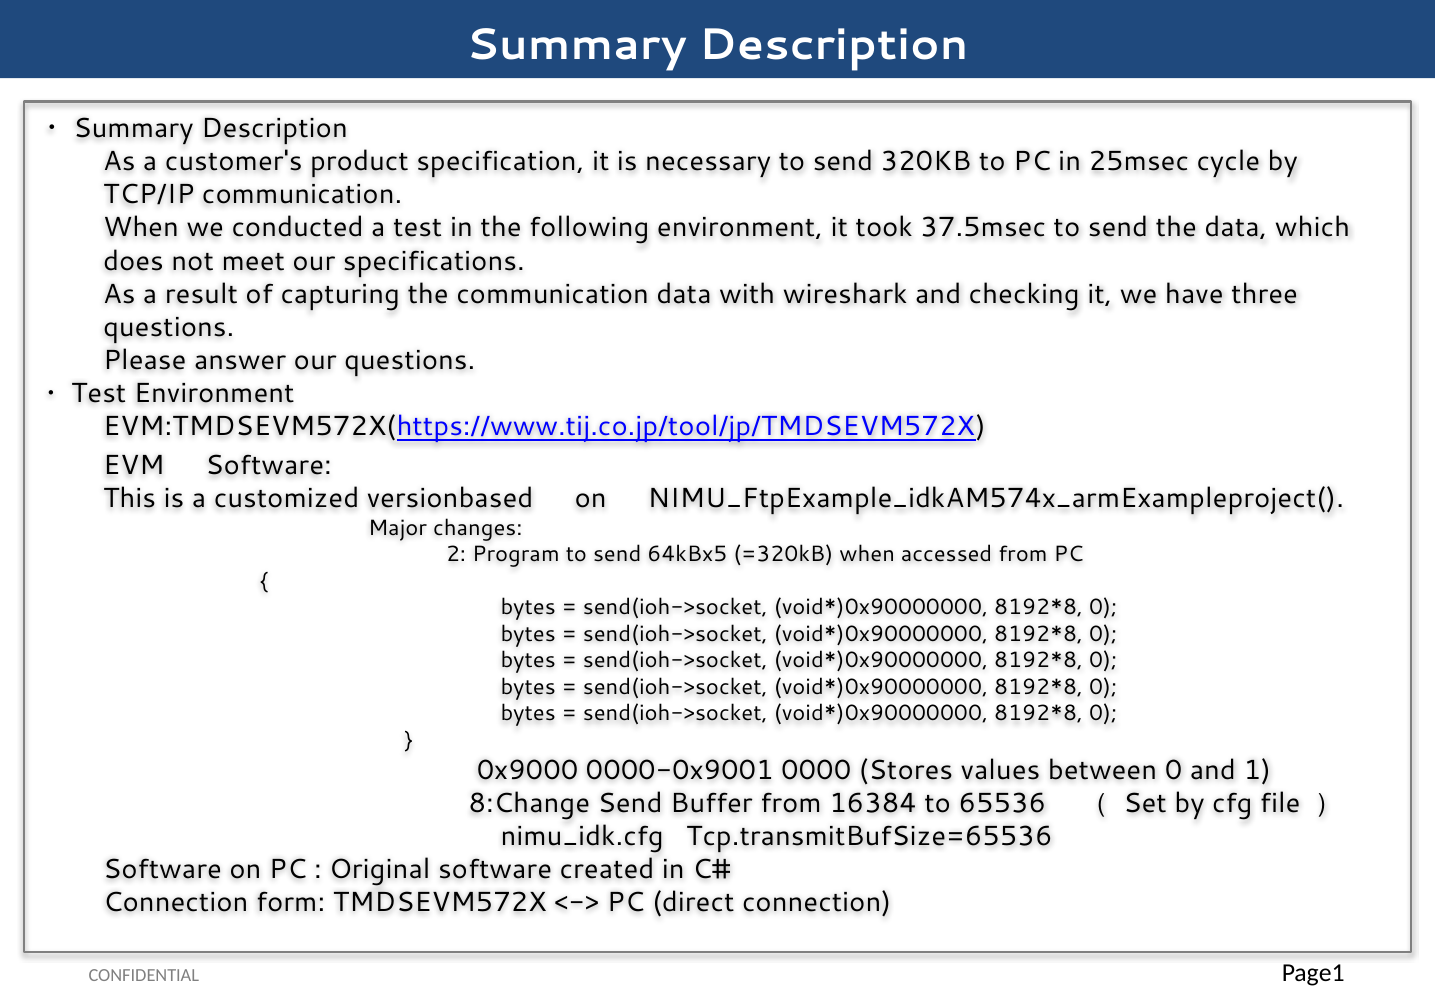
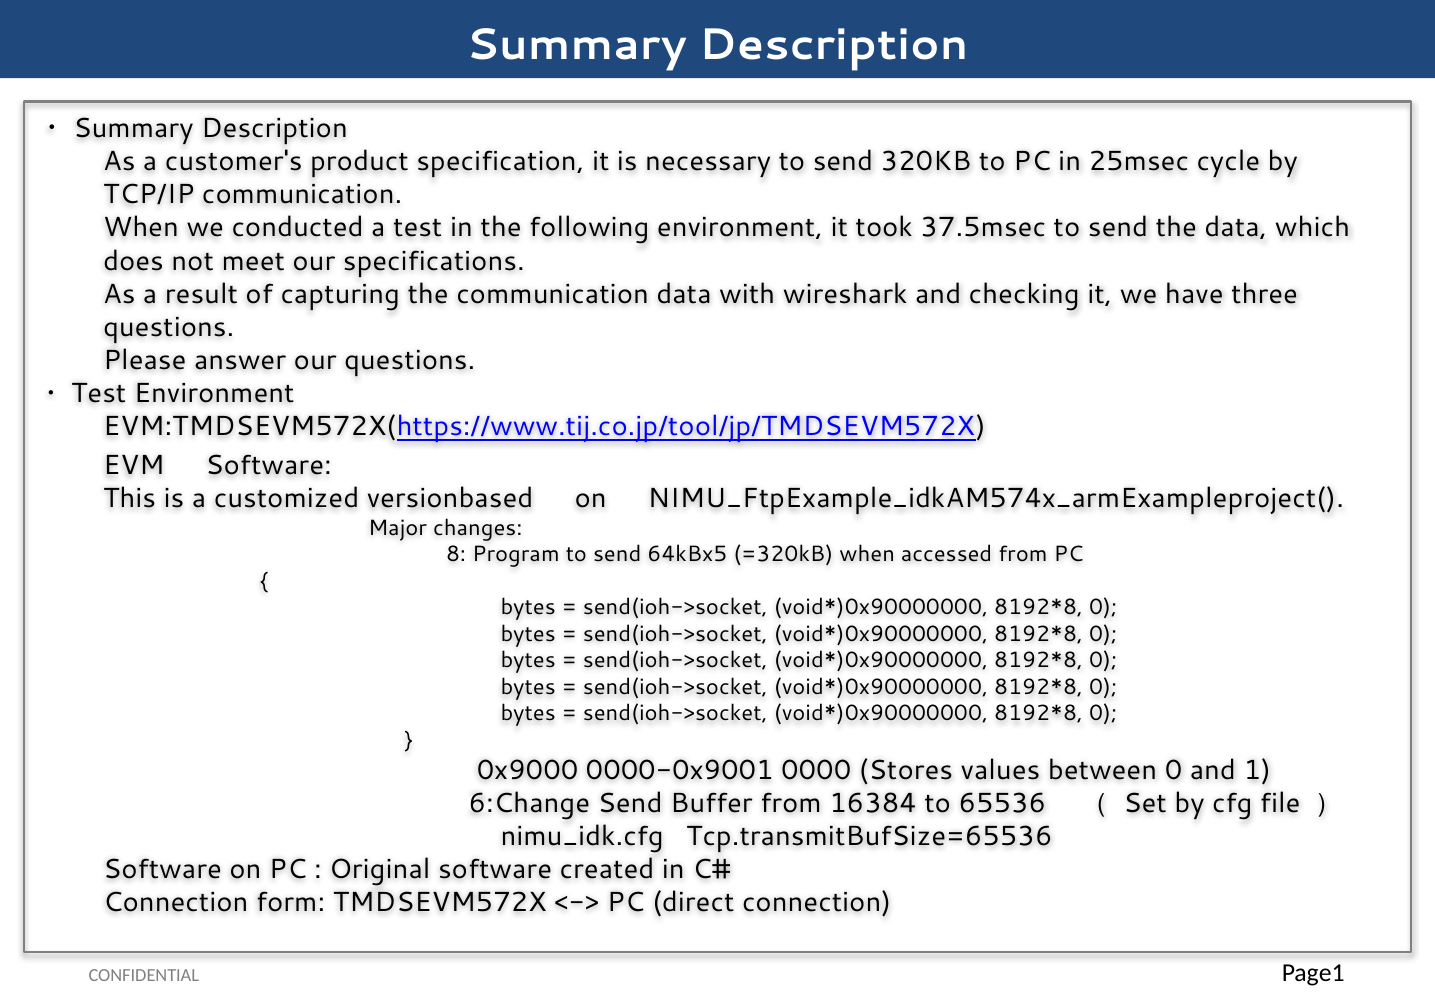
2: 2 -> 8 (456, 555)
8:Change: 8:Change -> 6:Change (529, 803)
